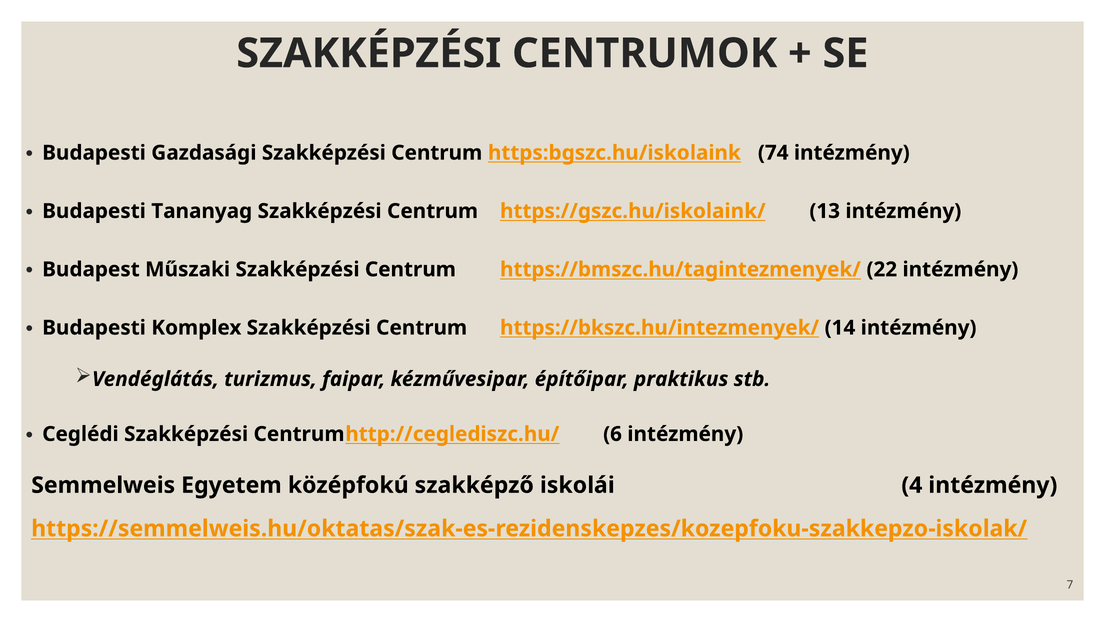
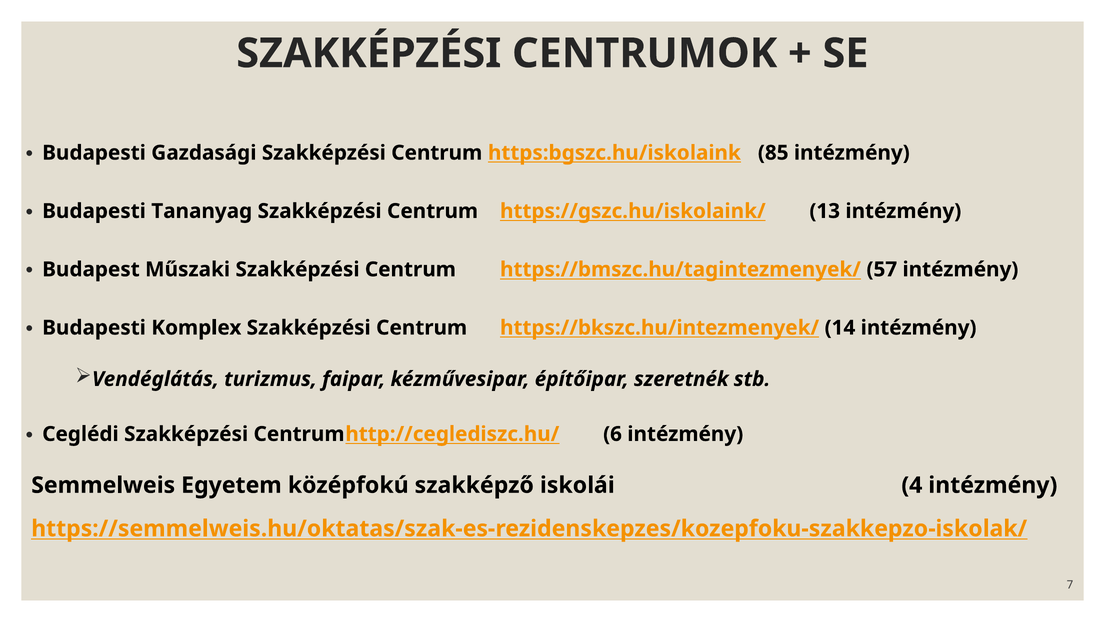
74: 74 -> 85 (773, 153)
22: 22 -> 57 (882, 269)
praktikus: praktikus -> szeretnék (681, 379)
